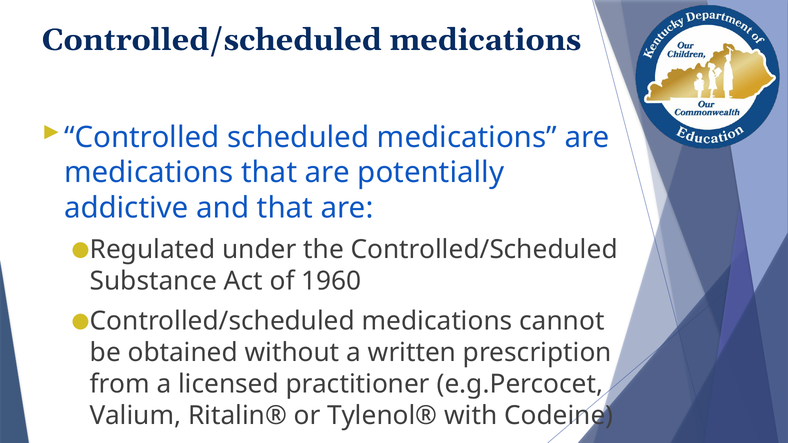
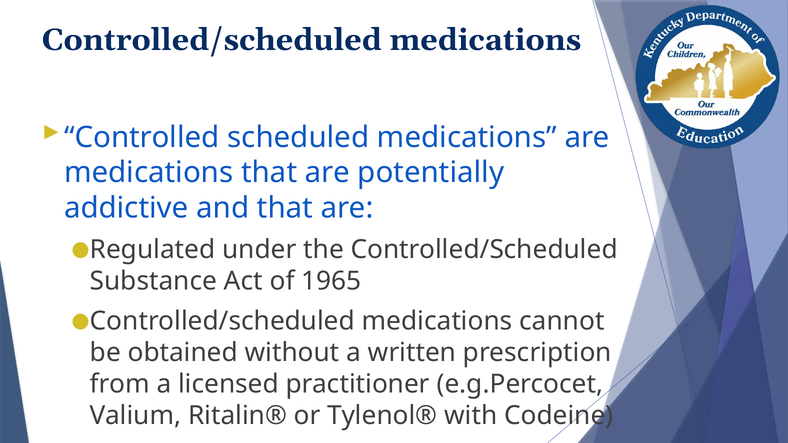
1960: 1960 -> 1965 (331, 281)
